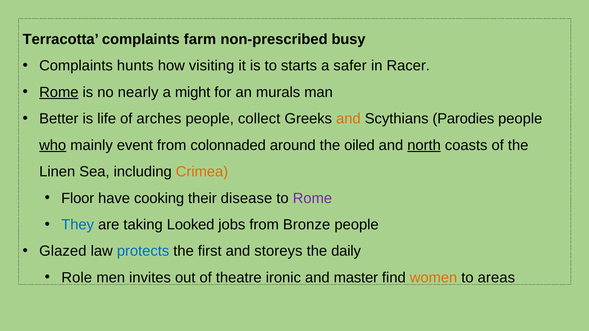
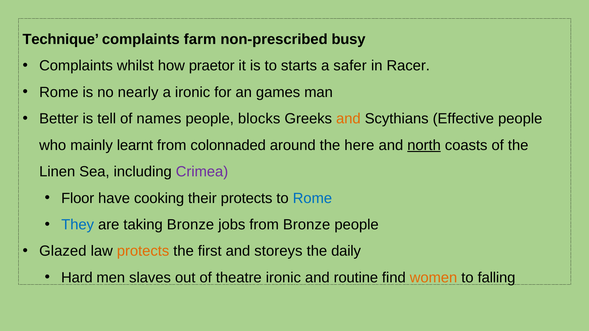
Terracotta: Terracotta -> Technique (61, 39)
hunts: hunts -> whilst (135, 66)
visiting: visiting -> praetor (212, 66)
Rome underline: present -> none (59, 92)
a might: might -> ironic (193, 92)
murals: murals -> games (278, 92)
life: life -> tell (107, 119)
arches: arches -> names (159, 119)
collect: collect -> blocks (259, 119)
Parodies: Parodies -> Effective (463, 119)
who underline: present -> none (53, 145)
event: event -> learnt (135, 145)
oiled: oiled -> here (359, 145)
Crimea colour: orange -> purple (202, 172)
their disease: disease -> protects (247, 198)
Rome colour: purple -> blue (312, 198)
taking Looked: Looked -> Bronze (190, 225)
protects colour: blue -> orange (143, 251)
Role: Role -> Hard (77, 278)
invites: invites -> slaves (150, 278)
master: master -> routine (356, 278)
areas: areas -> falling (497, 278)
